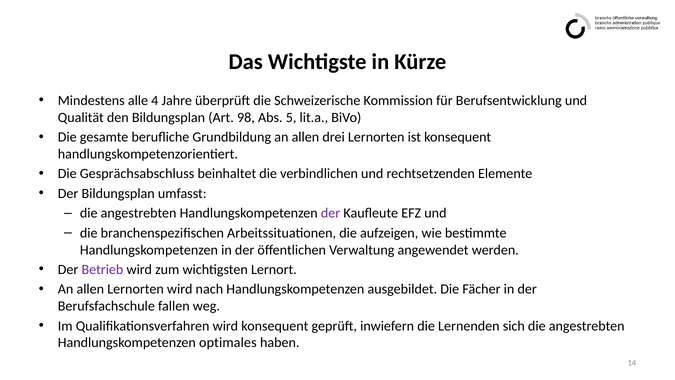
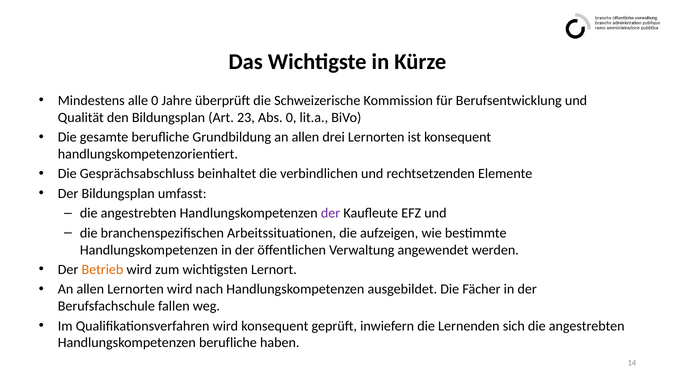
alle 4: 4 -> 0 (155, 101)
98: 98 -> 23 (246, 117)
Abs 5: 5 -> 0 (291, 117)
Betrieb colour: purple -> orange (102, 269)
Handlungskompetenzen optimales: optimales -> berufliche (228, 342)
